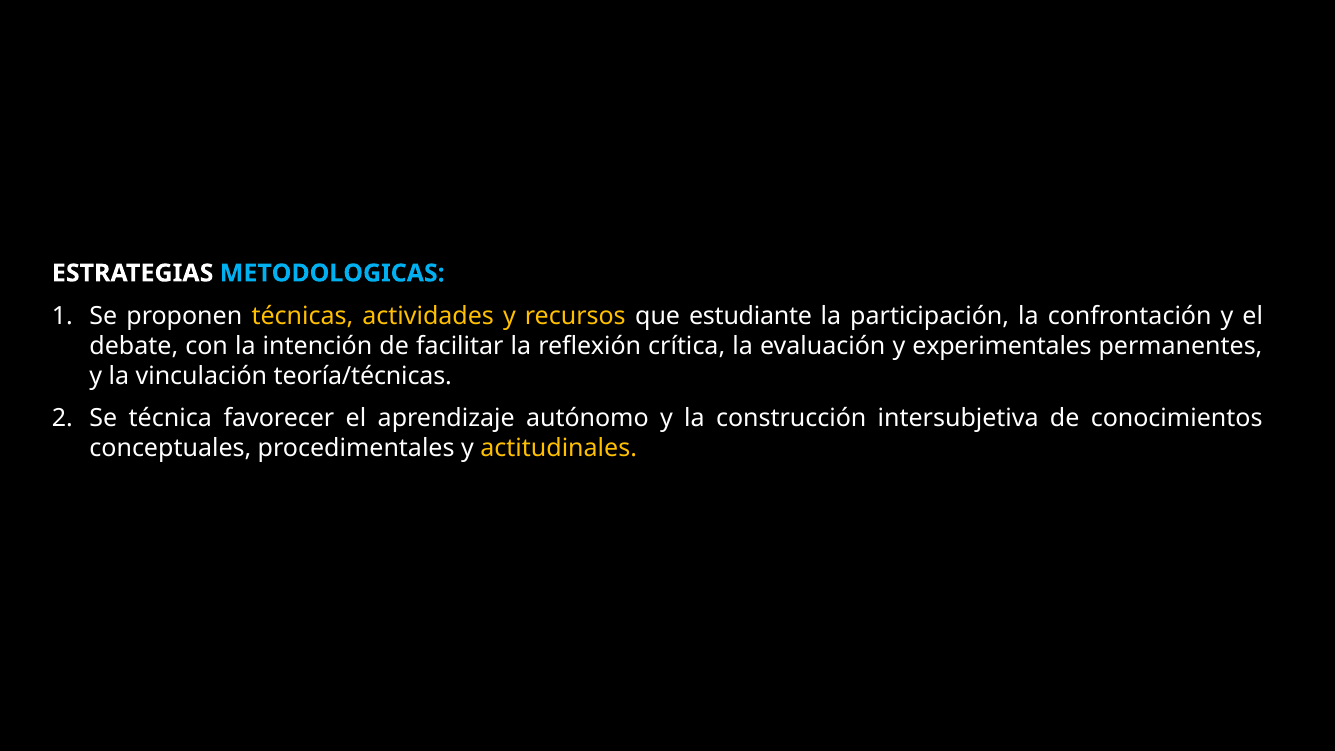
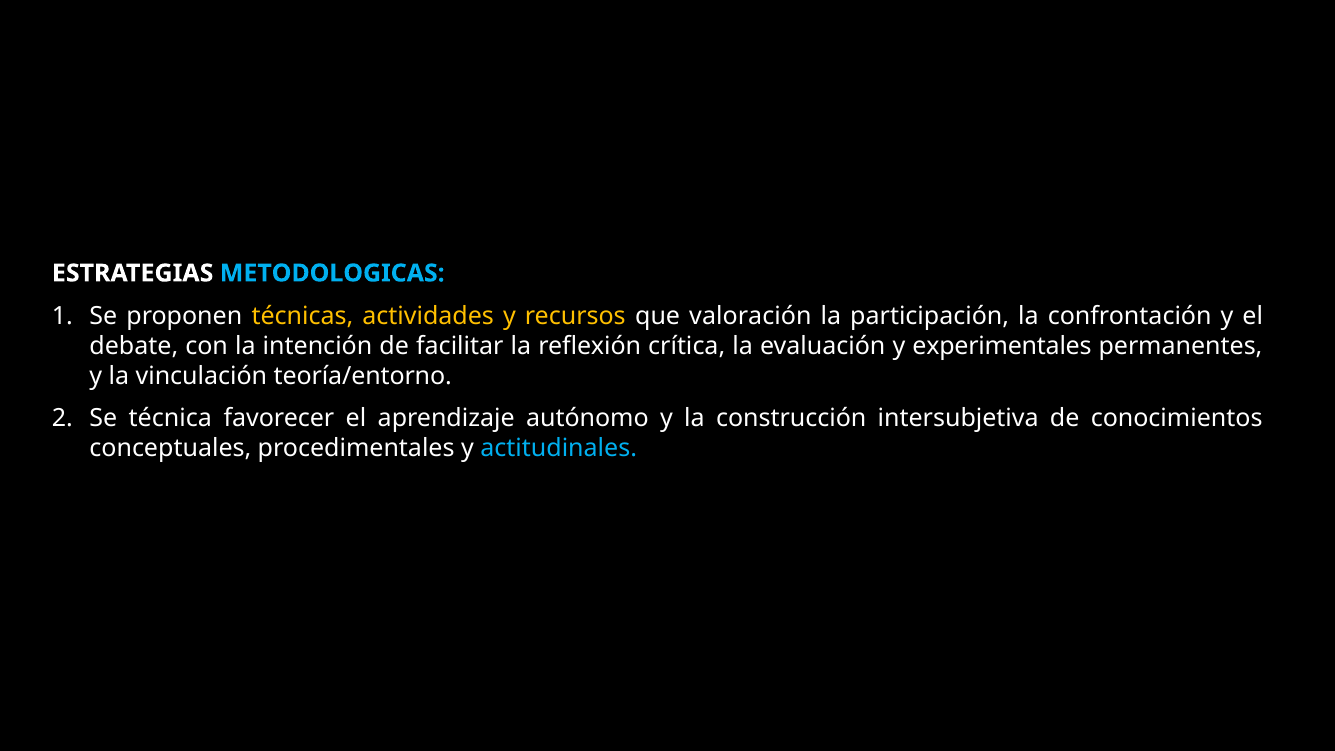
estudiante: estudiante -> valoración (750, 316)
teoría/técnicas: teoría/técnicas -> teoría/entorno (363, 376)
actitudinales colour: yellow -> light blue (559, 448)
